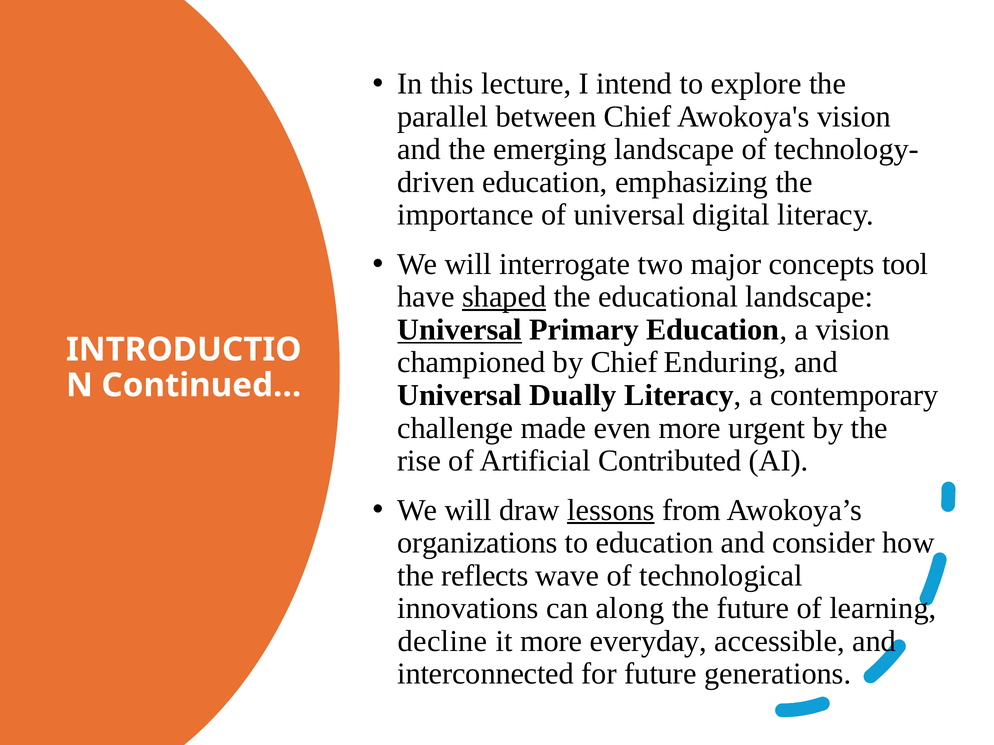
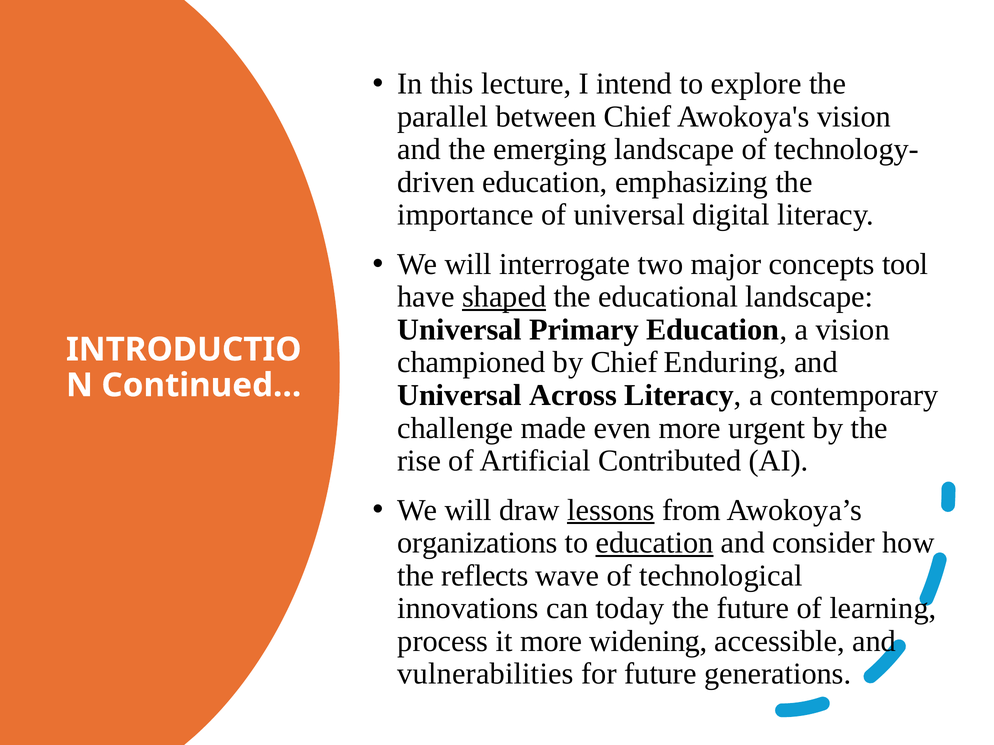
Universal underline: present -> none (460, 330)
Dually: Dually -> Across (573, 395)
education underline: none -> present (655, 543)
along: along -> today (630, 609)
decline: decline -> process (443, 642)
everyday: everyday -> widening (648, 642)
interconnected: interconnected -> vulnerabilities (485, 674)
